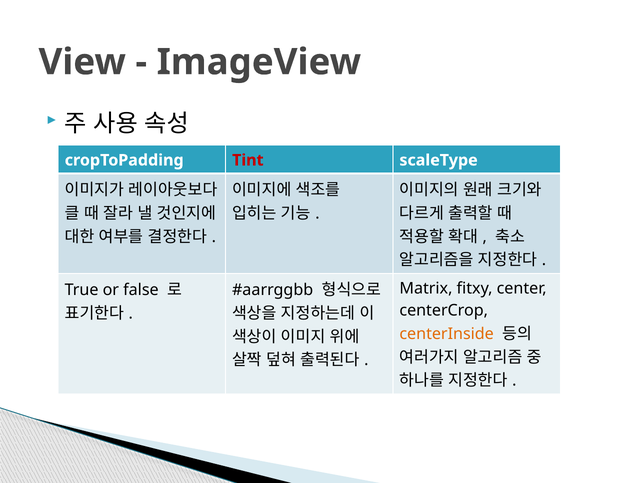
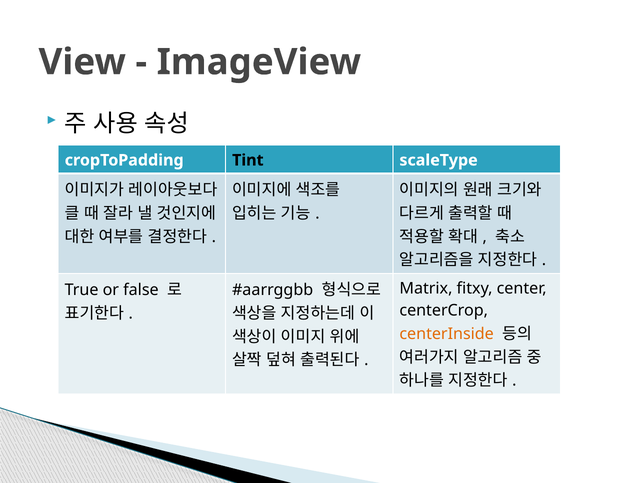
Tint colour: red -> black (248, 160)
